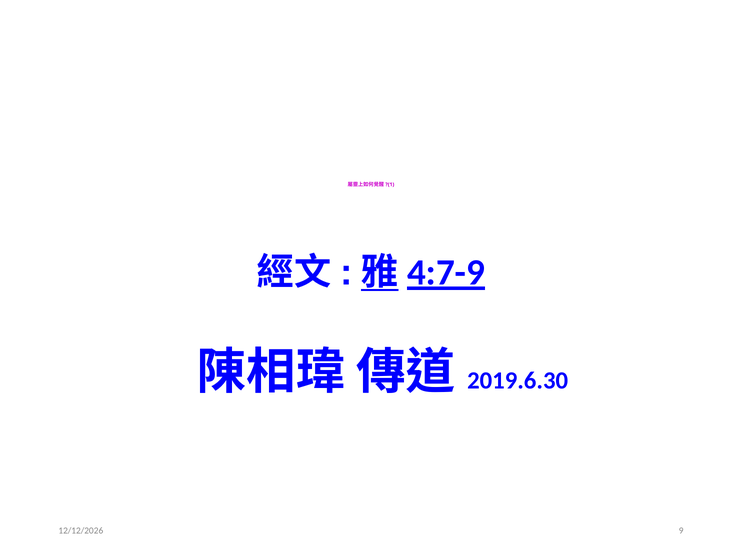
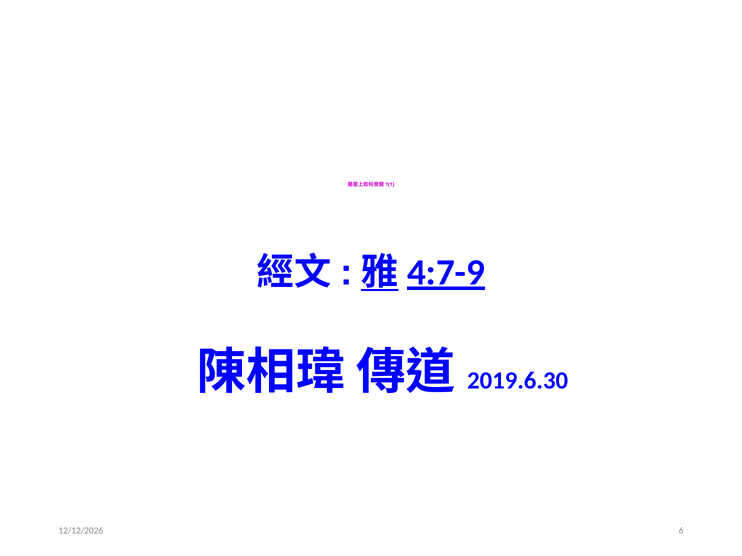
9: 9 -> 6 (681, 531)
